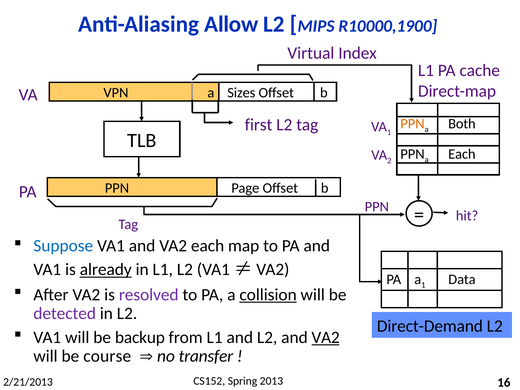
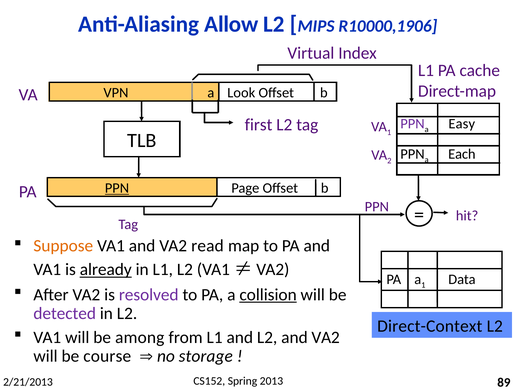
R10000,1900: R10000,1900 -> R10000,1906 (388, 26)
Sizes: Sizes -> Look (241, 93)
PPN colour: orange -> purple (412, 124)
Both: Both -> Easy (462, 124)
PPN underline: none -> present (117, 188)
Suppose colour: blue -> orange (63, 246)
VA2 each: each -> read (207, 246)
Direct-Demand: Direct-Demand -> Direct-Context (430, 326)
backup: backup -> among (140, 337)
VA2 underline: present -> none (326, 337)
transfer: transfer -> storage (206, 356)
16: 16 -> 89 (504, 382)
